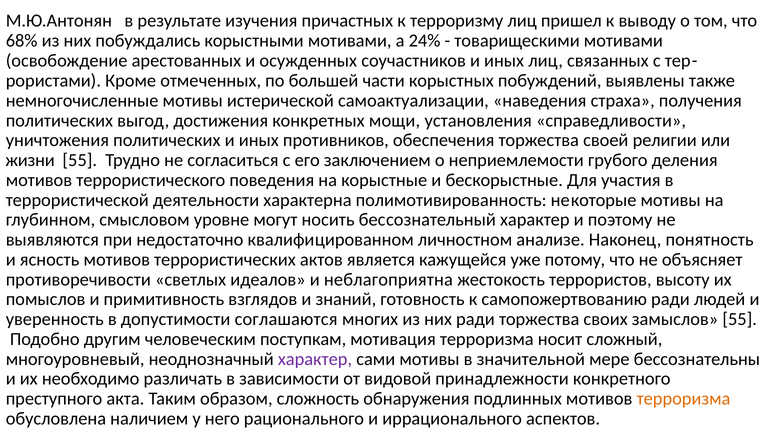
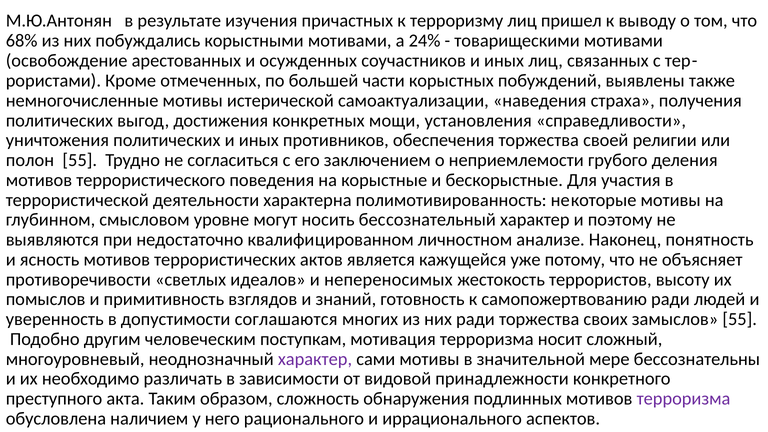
жизни: жизни -> полон (30, 160)
неблагоприятна: неблагоприятна -> непереносимых (388, 279)
терроризма colour: orange -> purple (684, 399)
